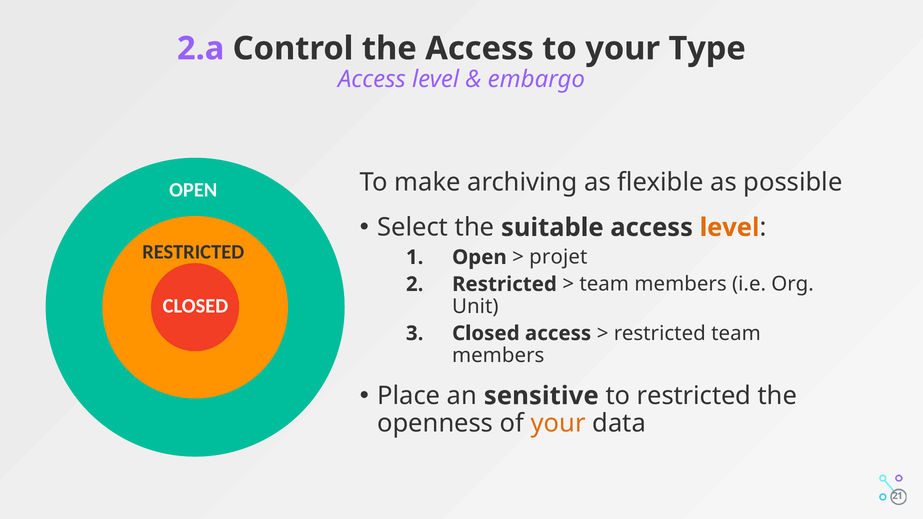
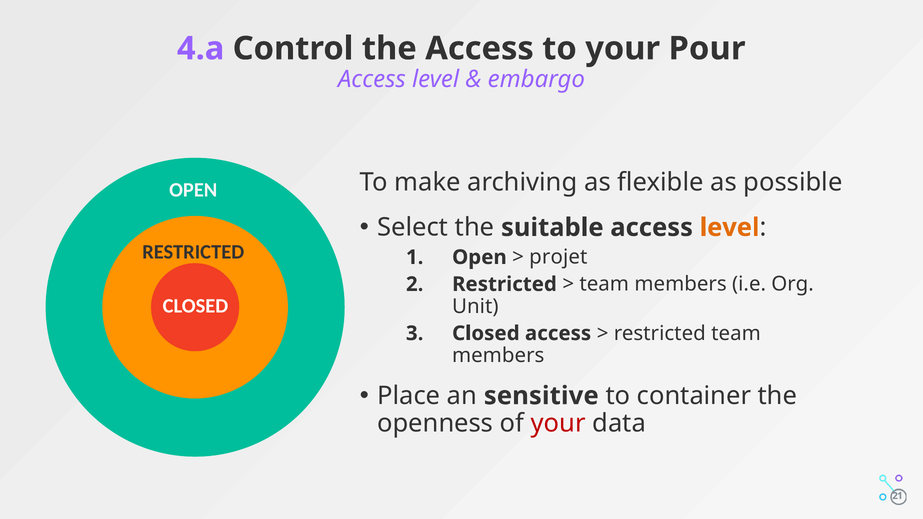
2.a: 2.a -> 4.a (201, 49)
Type: Type -> Pour (707, 49)
to restricted: restricted -> container (694, 396)
your colour: orange -> red (558, 424)
